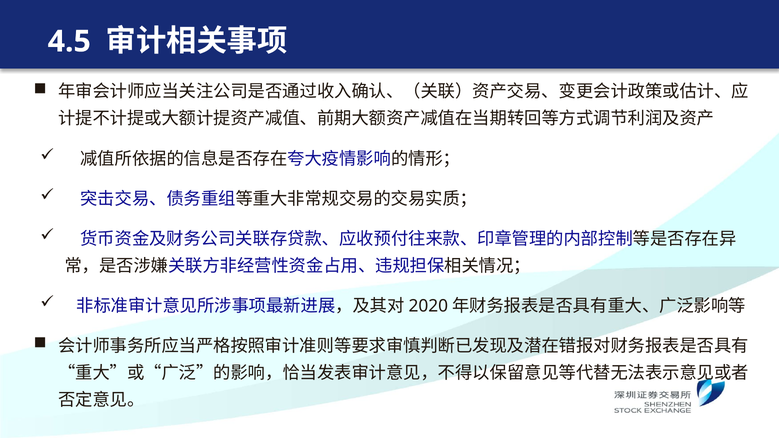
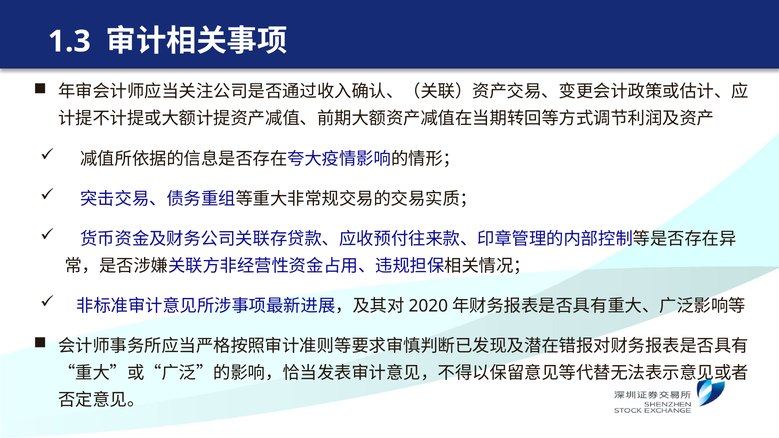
4.5: 4.5 -> 1.3 (69, 41)
